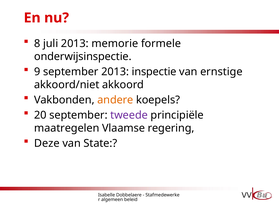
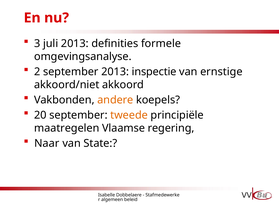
8: 8 -> 3 (37, 44)
memorie: memorie -> definities (115, 44)
onderwijsinspectie: onderwijsinspectie -> omgevingsanalyse (83, 57)
9: 9 -> 2 (37, 72)
tweede colour: purple -> orange (129, 115)
Deze: Deze -> Naar (47, 143)
